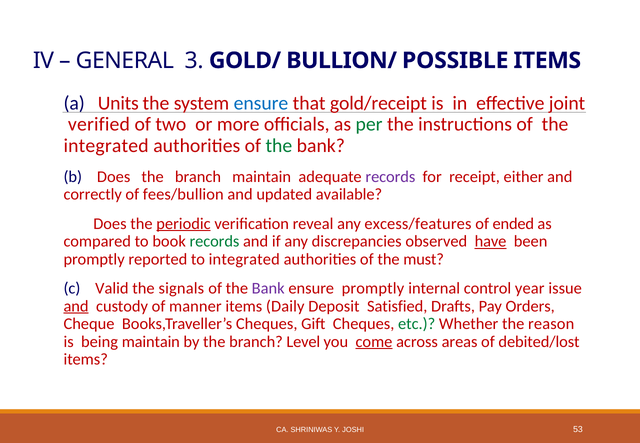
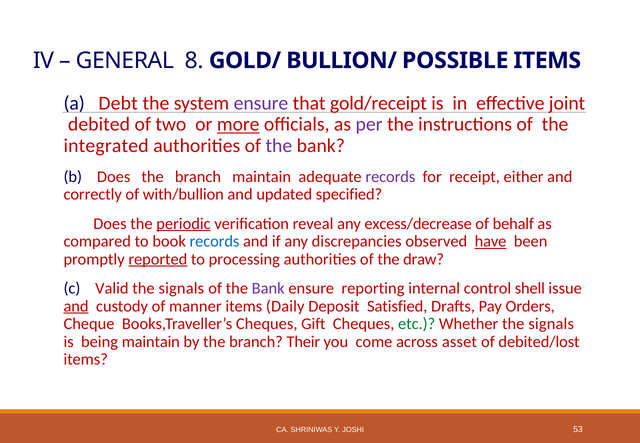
3: 3 -> 8 (194, 61)
Units: Units -> Debt (118, 103)
ensure colour: blue -> purple (261, 103)
verified: verified -> debited (99, 124)
more underline: none -> present (238, 124)
per colour: green -> purple (369, 124)
the colour: green -> purple (279, 146)
fees/bullion: fees/bullion -> with/bullion (183, 195)
available: available -> specified (349, 195)
excess/features: excess/features -> excess/decrease (418, 224)
ended: ended -> behalf (513, 224)
records colour: green -> blue (214, 242)
reported underline: none -> present (158, 259)
to integrated: integrated -> processing (244, 259)
must: must -> draw (424, 259)
ensure promptly: promptly -> reporting (373, 288)
year: year -> shell (530, 288)
Whether the reason: reason -> signals (551, 324)
Level: Level -> Their (303, 342)
come underline: present -> none (374, 342)
areas: areas -> asset (459, 342)
